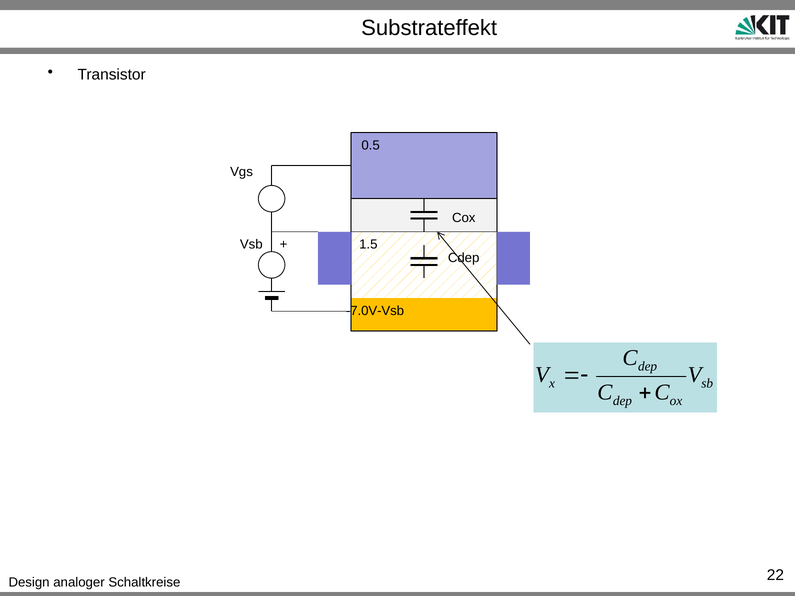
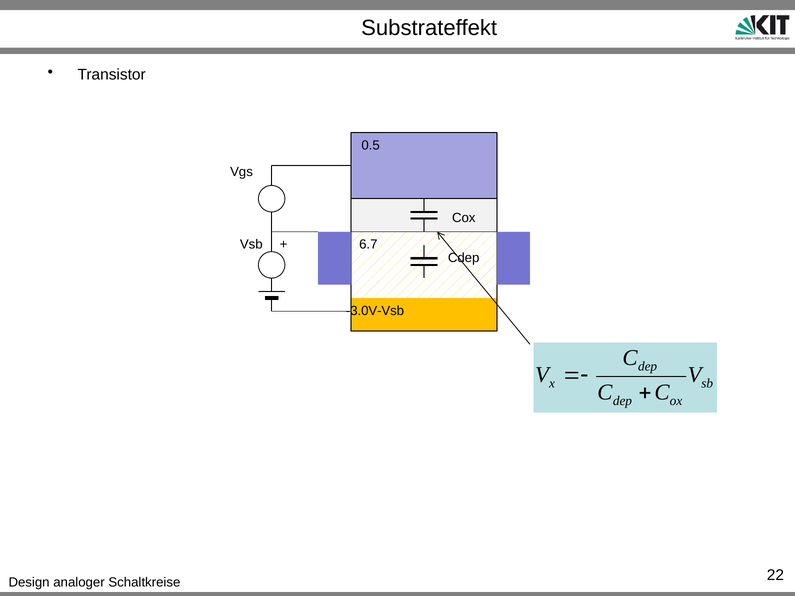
1.5: 1.5 -> 6.7 (368, 245)
-7.0V-Vsb: -7.0V-Vsb -> -3.0V-Vsb (375, 311)
